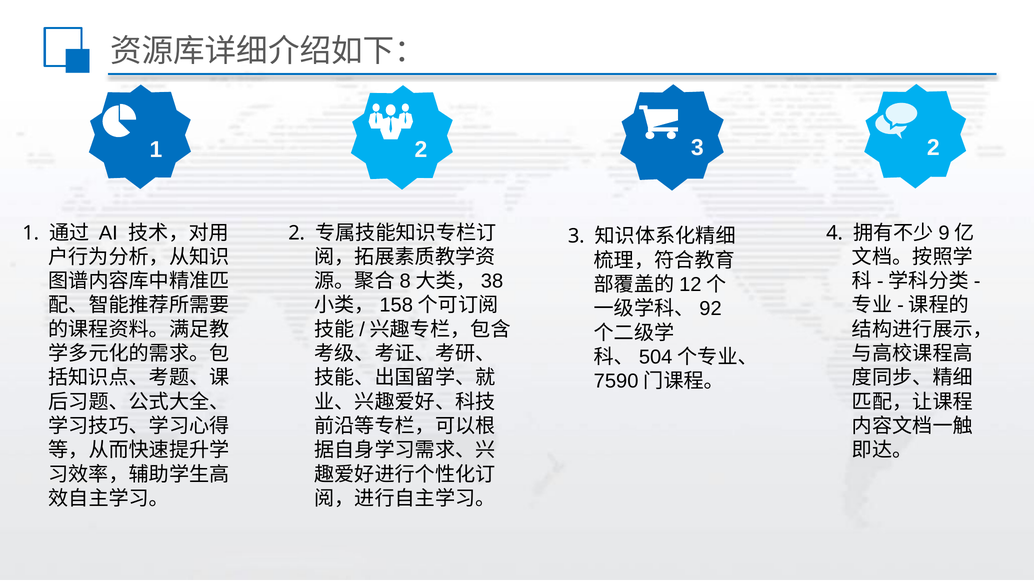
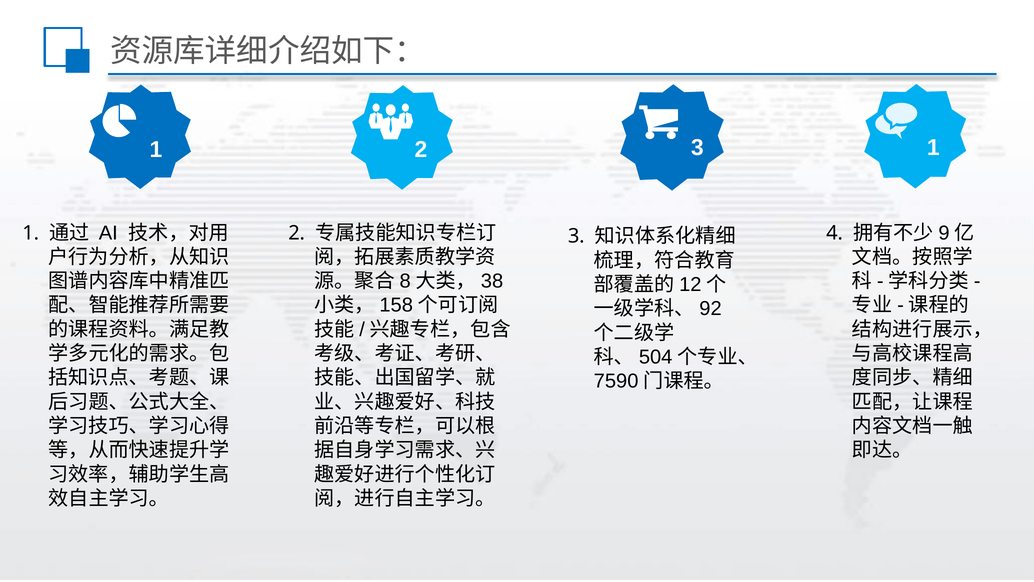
3 2: 2 -> 1 (933, 148)
